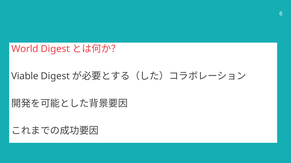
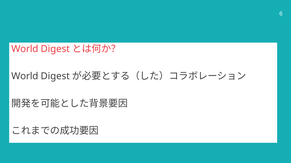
Viable: Viable -> World (25, 77)
